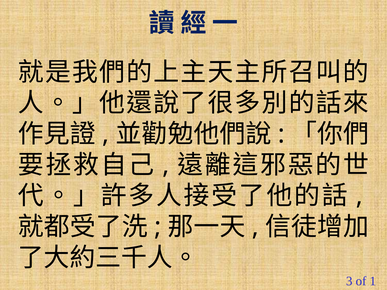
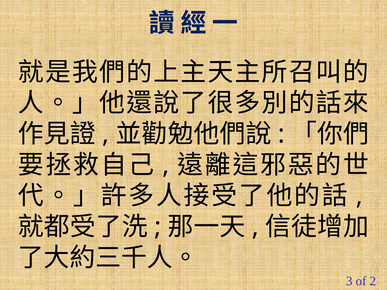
1: 1 -> 2 (373, 281)
